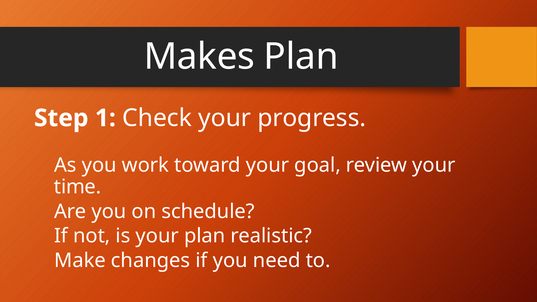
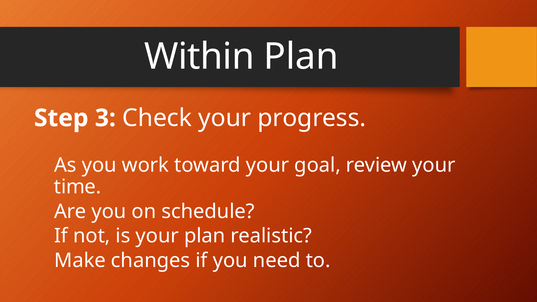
Makes: Makes -> Within (199, 57)
1: 1 -> 3 (105, 118)
